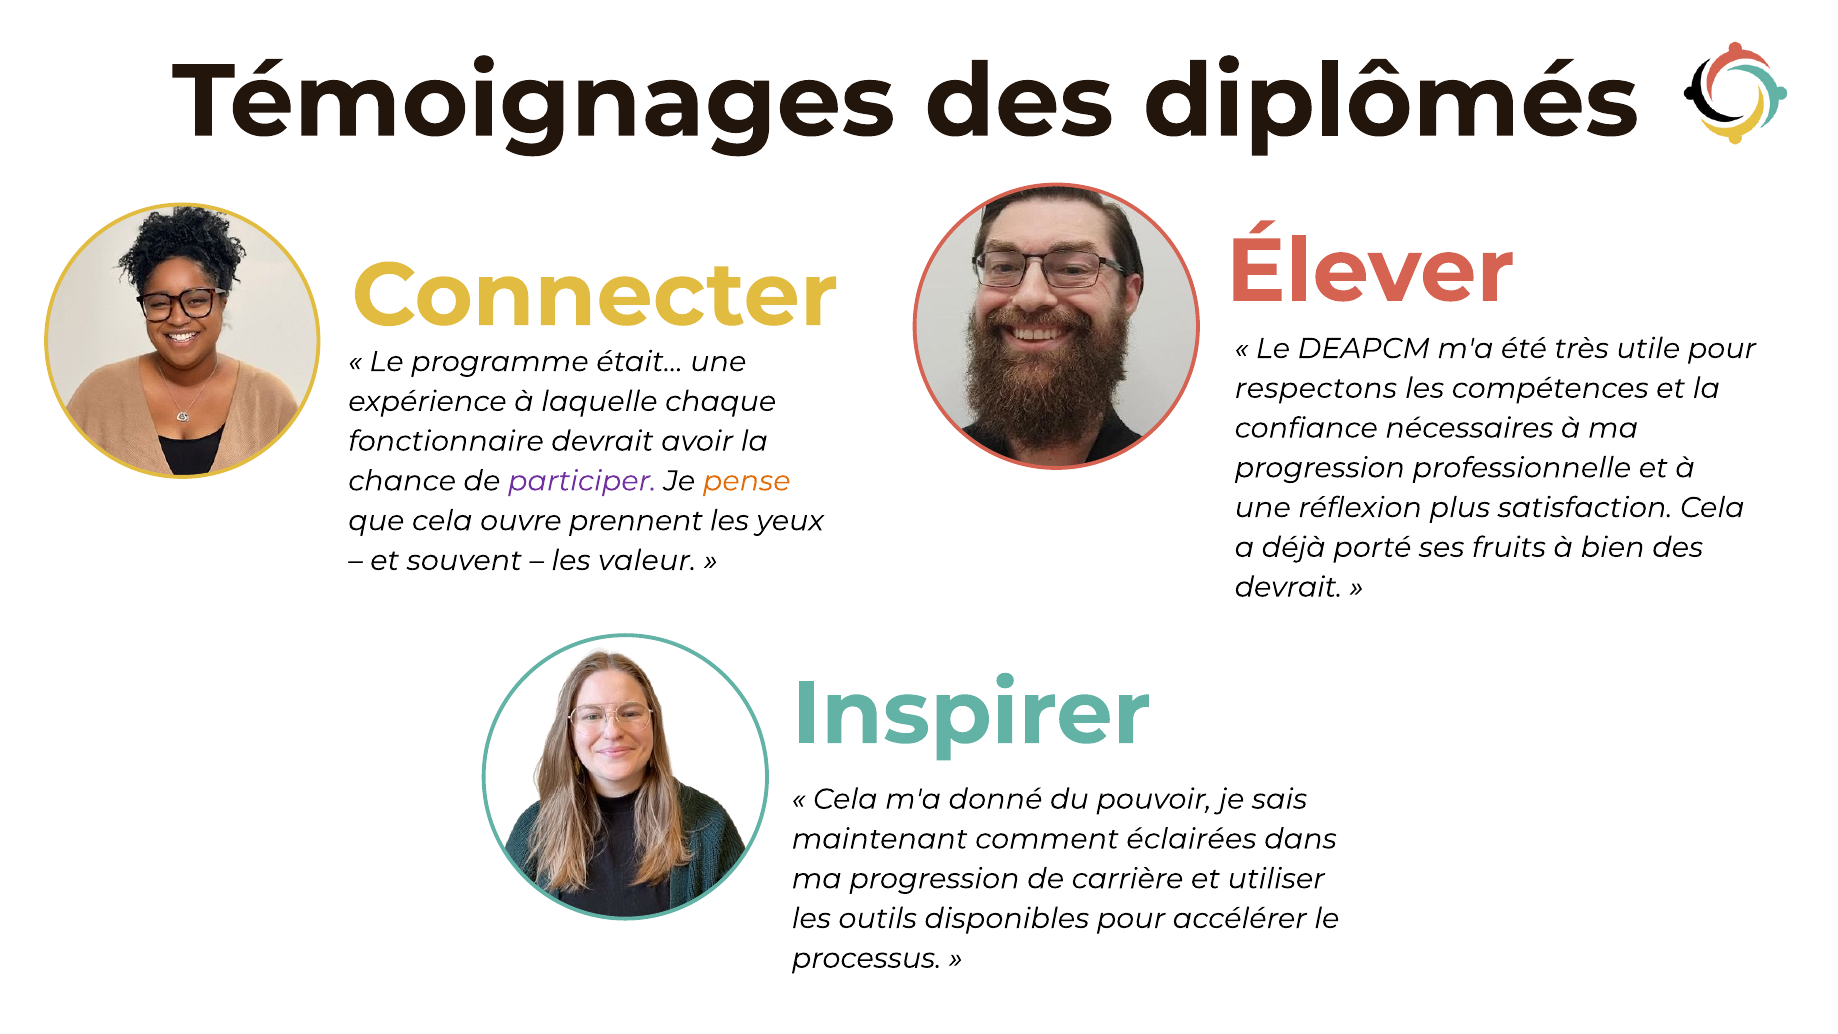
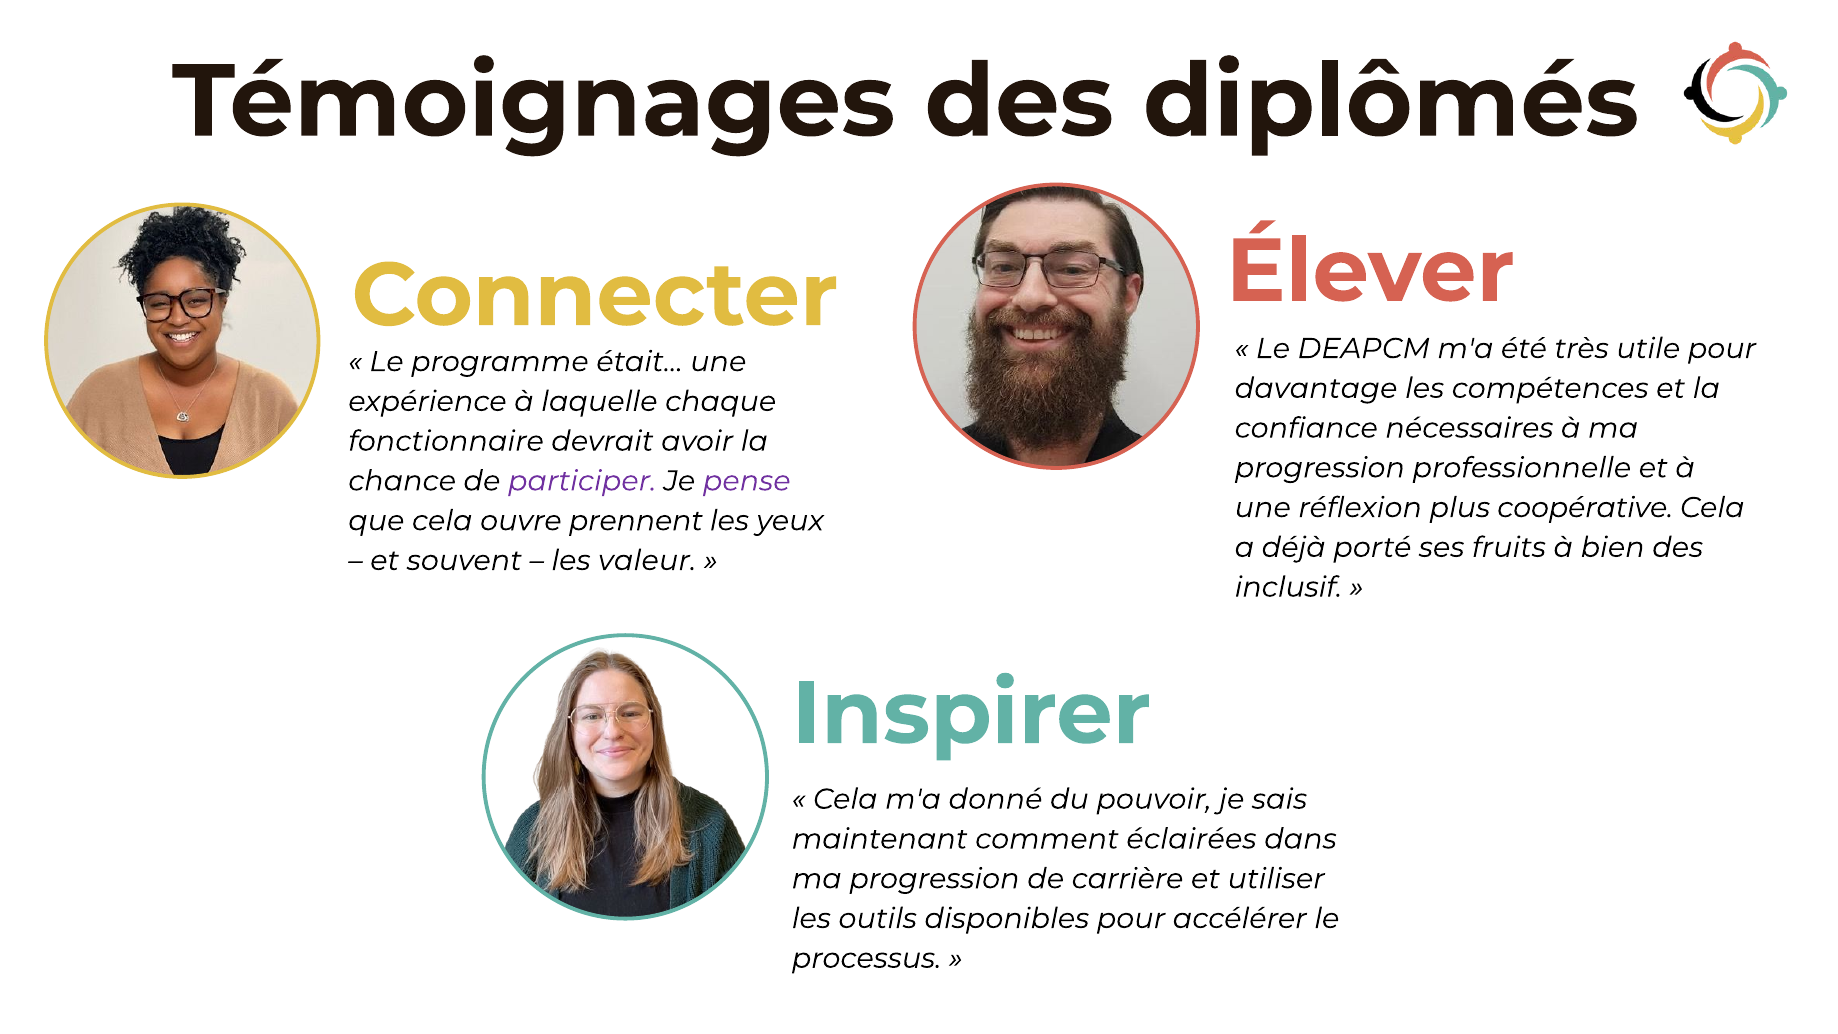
respectons: respectons -> davantage (1316, 388)
pense colour: orange -> purple (747, 481)
satisfaction: satisfaction -> coopérative (1585, 508)
devrait: devrait -> inclusif (1288, 587)
